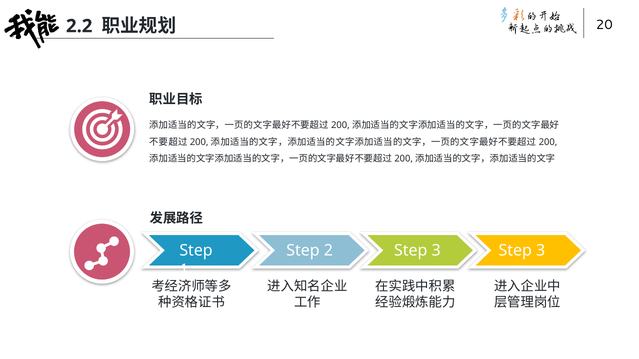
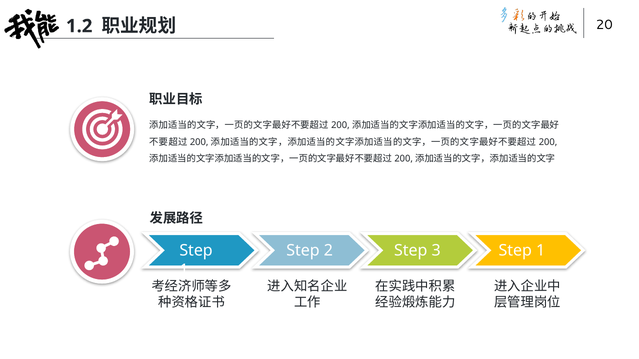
2.2: 2.2 -> 1.2 (79, 26)
3 Step 3: 3 -> 1 (541, 251)
